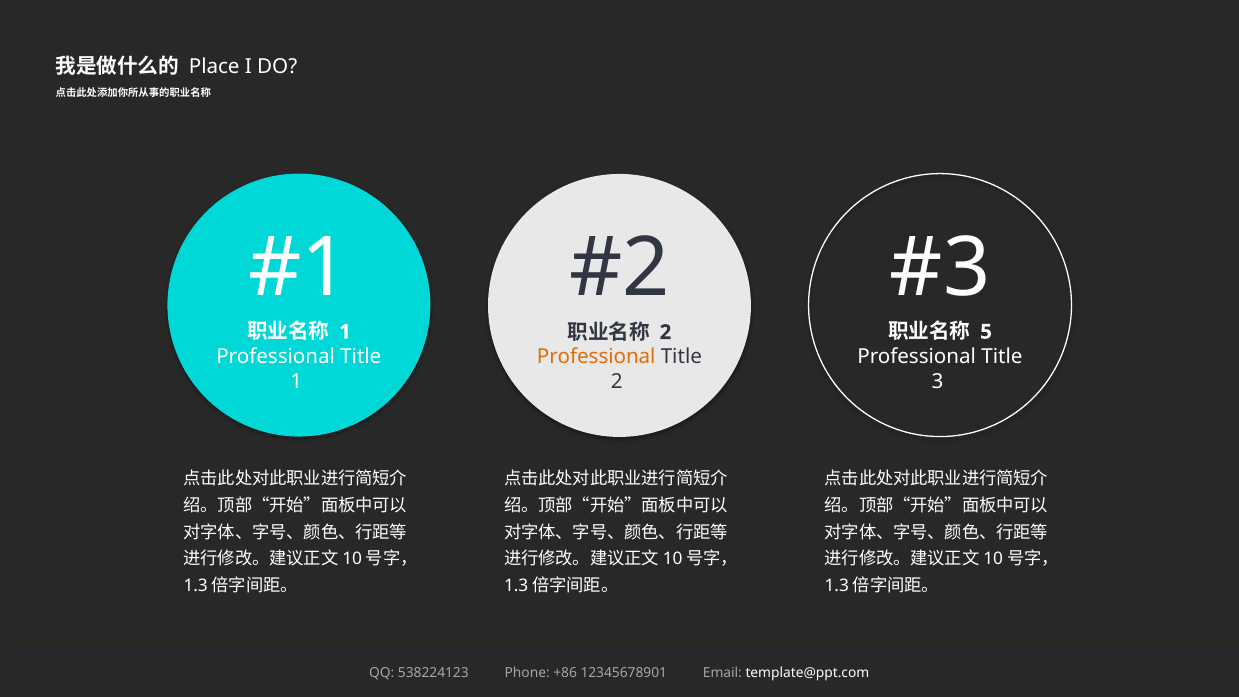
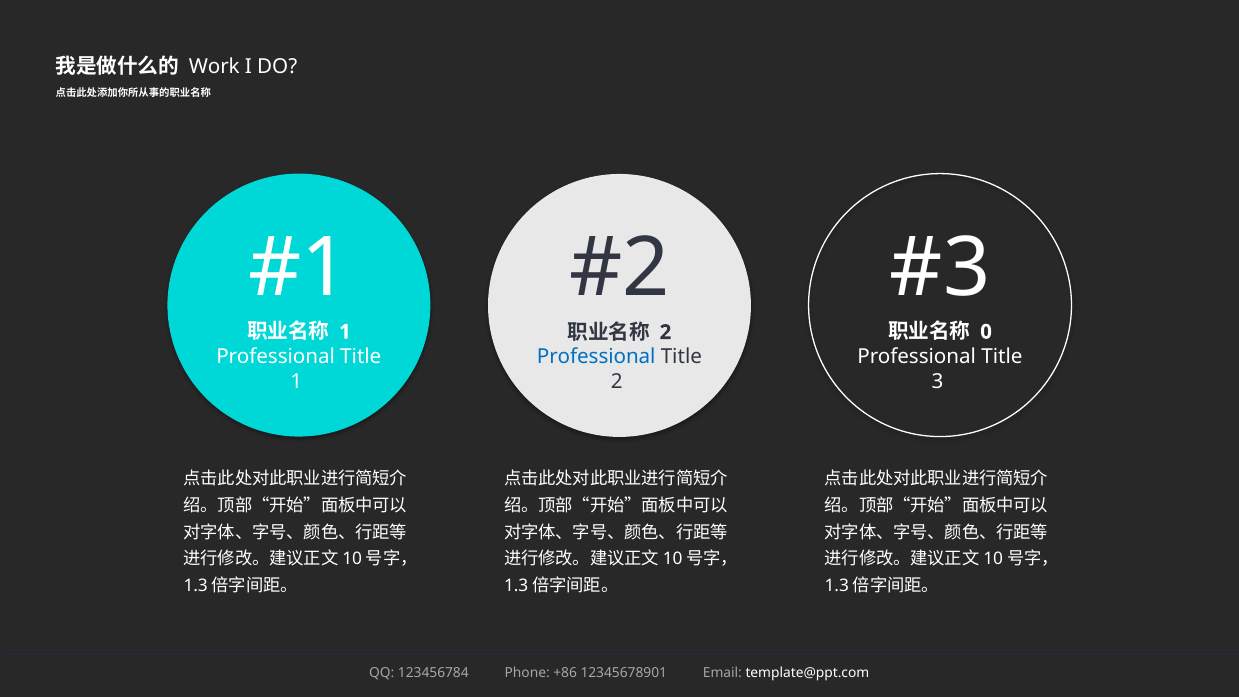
Place: Place -> Work (214, 67)
5: 5 -> 0 (986, 332)
Professional colour: orange -> blue (596, 357)
538224123: 538224123 -> 123456784 (433, 672)
